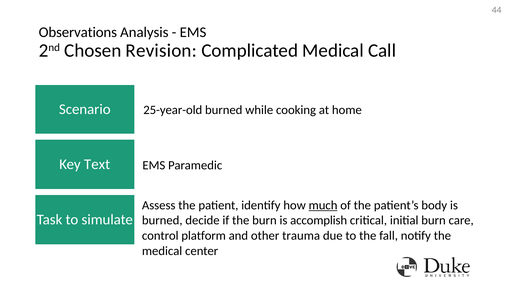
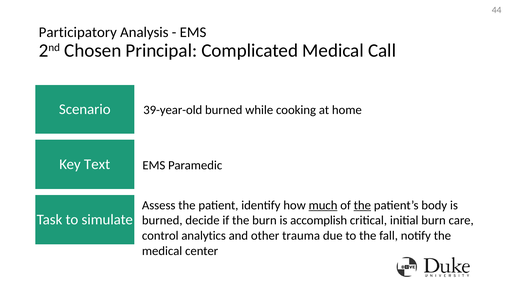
Observations: Observations -> Participatory (78, 32)
Revision: Revision -> Principal (161, 51)
25-year-old: 25-year-old -> 39-year-old (173, 110)
the underline: none -> present (362, 206)
platform: platform -> analytics (204, 236)
